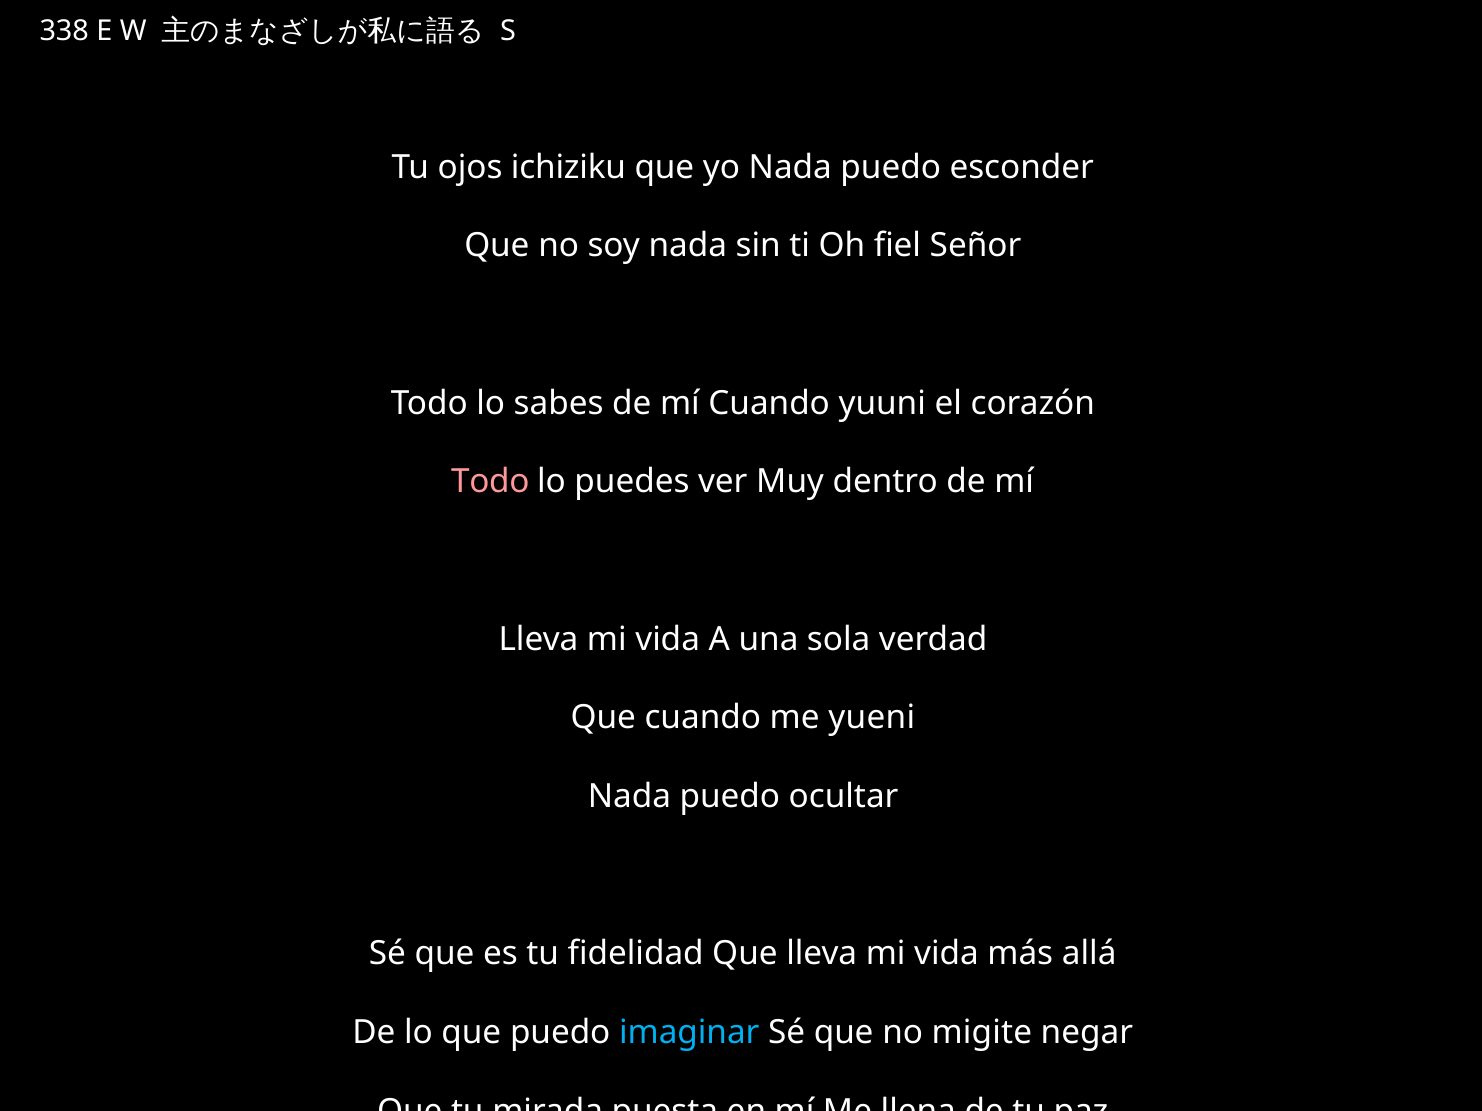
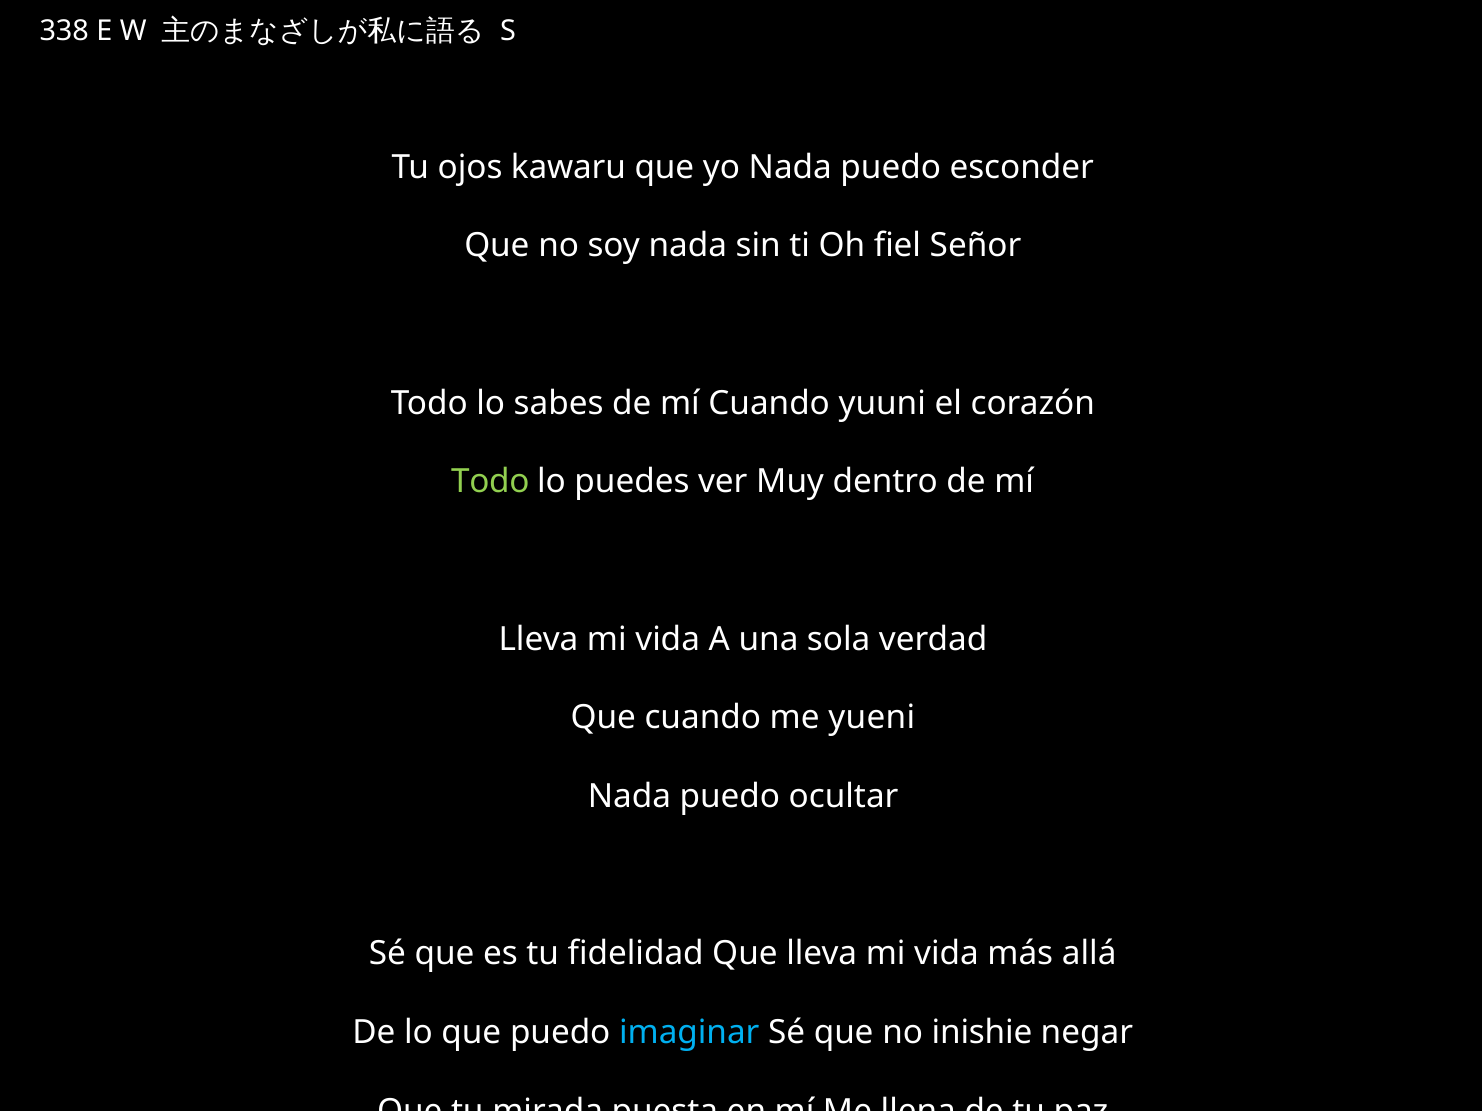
ichiziku: ichiziku -> kawaru (568, 167)
Todo colour: pink -> light green (490, 482)
migite: migite -> inishie (982, 1033)
